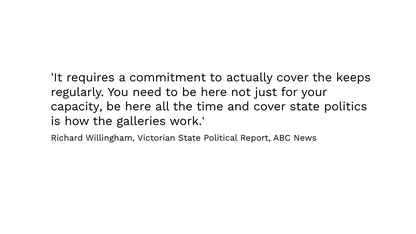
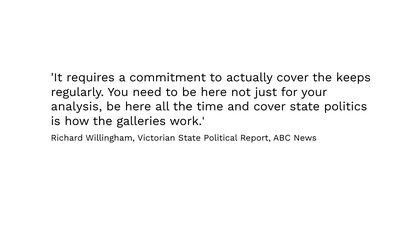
capacity: capacity -> analysis (76, 107)
